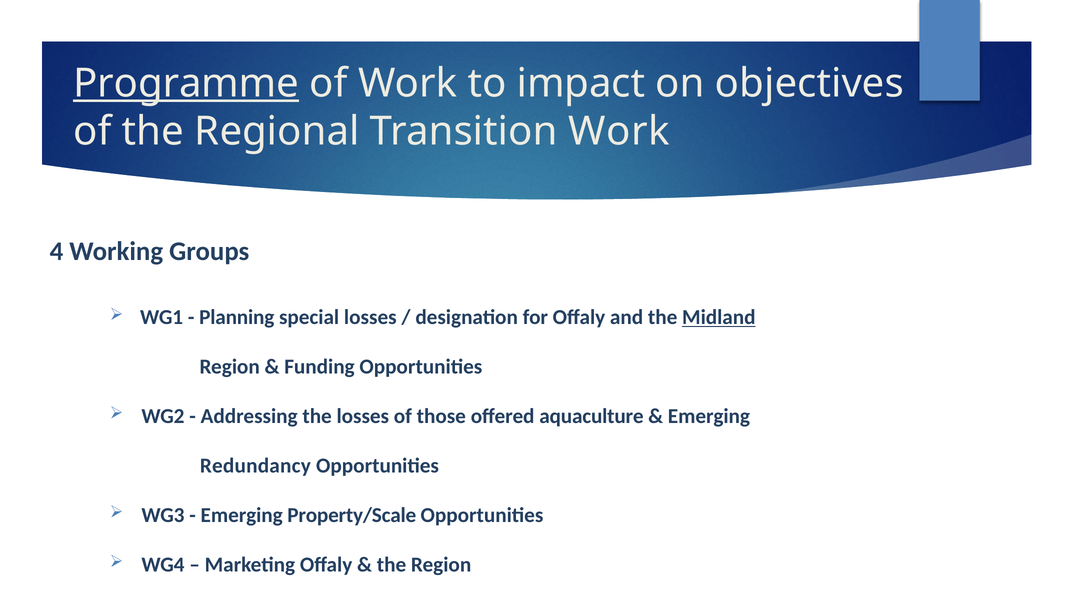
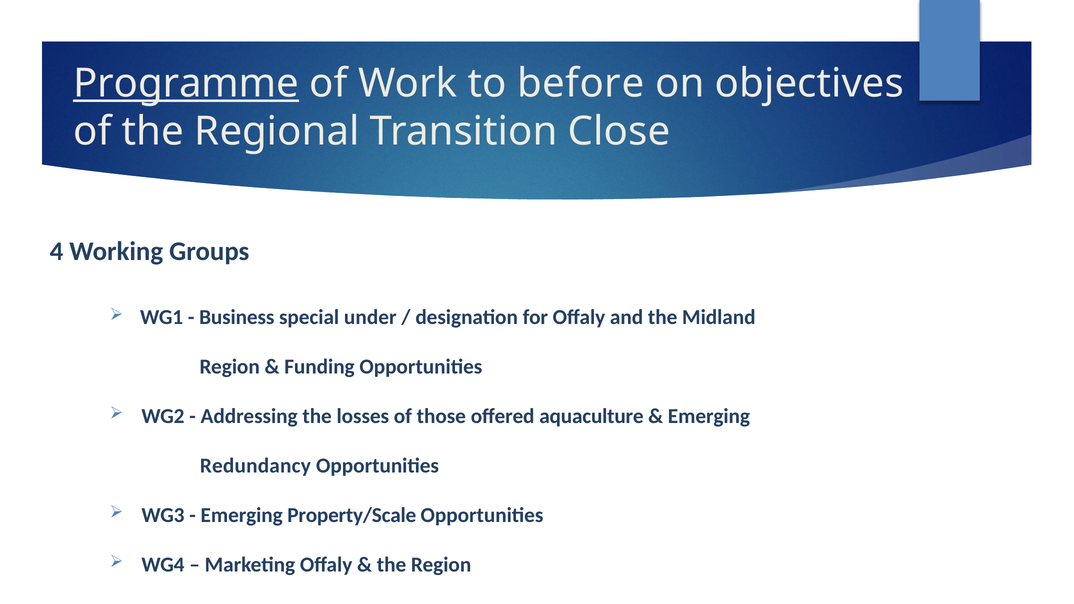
impact: impact -> before (581, 83)
Transition Work: Work -> Close (619, 132)
Planning: Planning -> Business (237, 317)
special losses: losses -> under (370, 317)
Midland underline: present -> none (719, 317)
